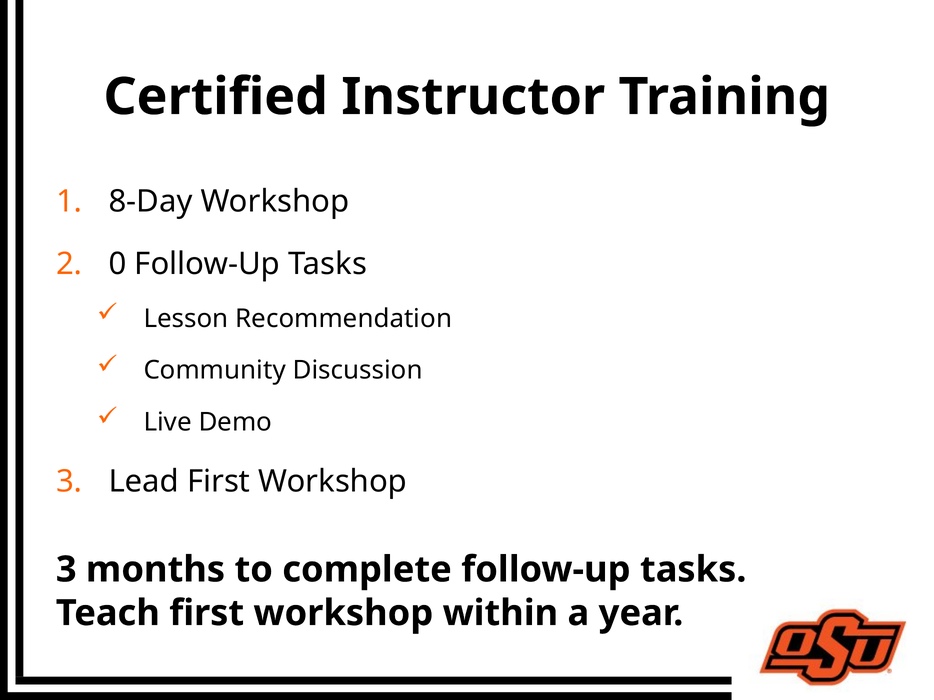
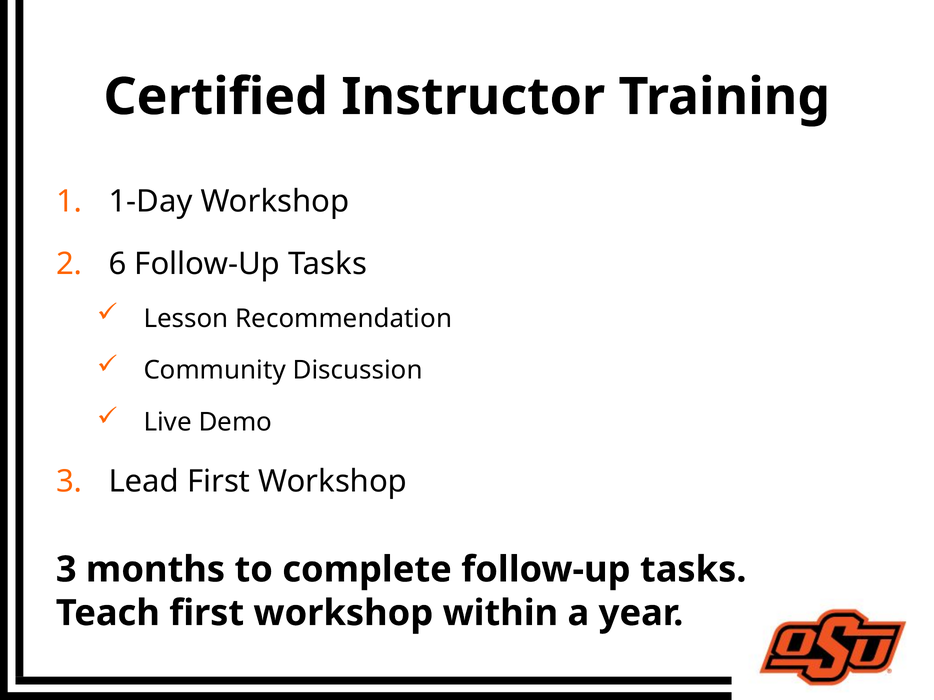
8-Day: 8-Day -> 1-Day (151, 202)
0: 0 -> 6 (117, 264)
